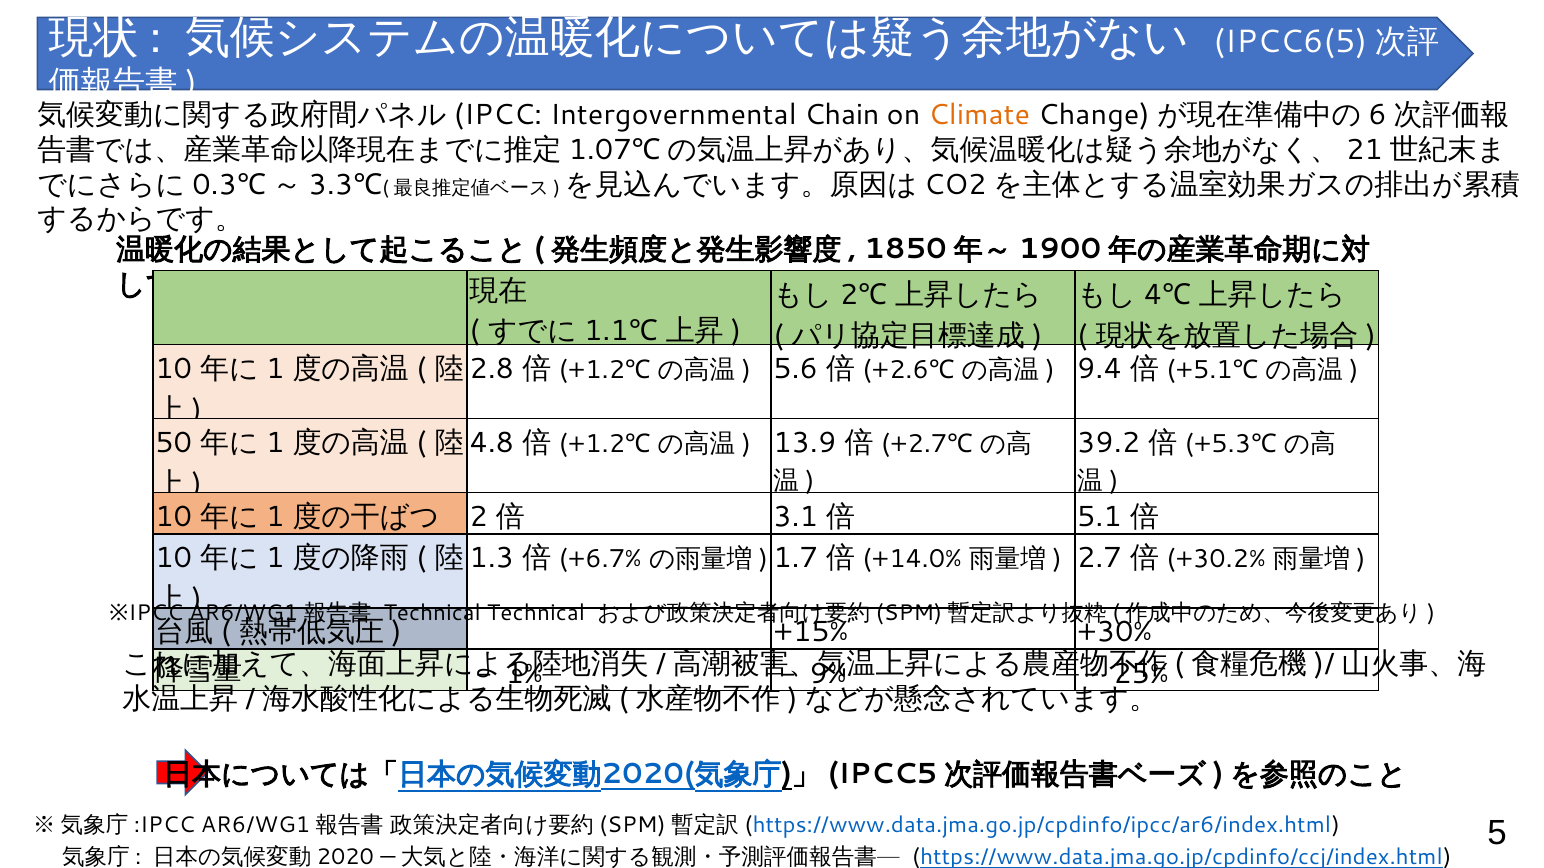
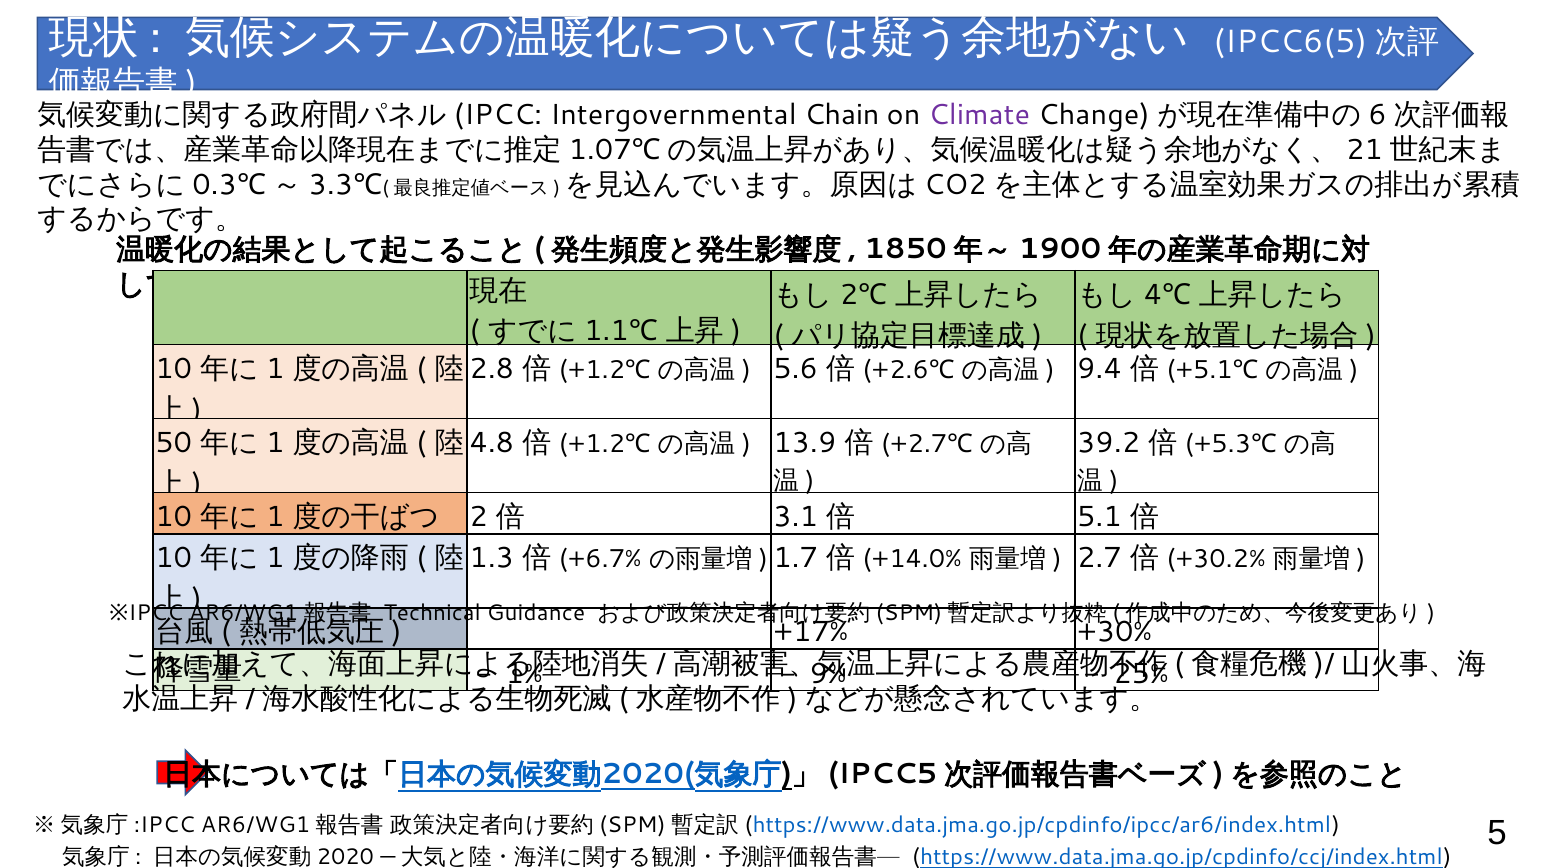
Climate colour: orange -> purple (979, 115)
Technical Technical: Technical -> Guidance (536, 614)
+15%: +15% -> +17% (811, 633)
